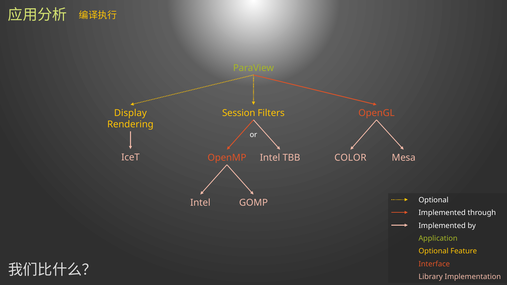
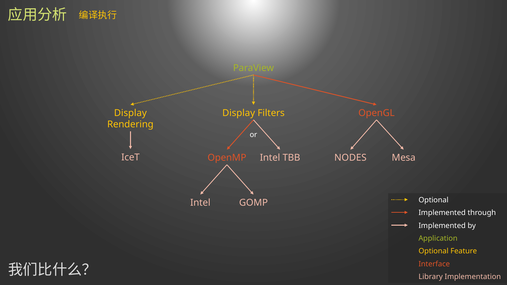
Session: Session -> Display (239, 113)
COLOR: COLOR -> NODES (350, 158)
